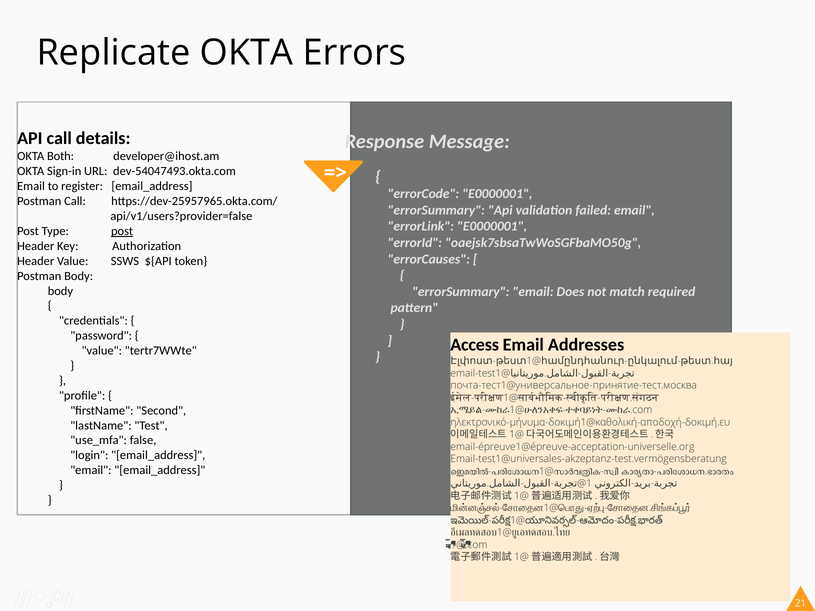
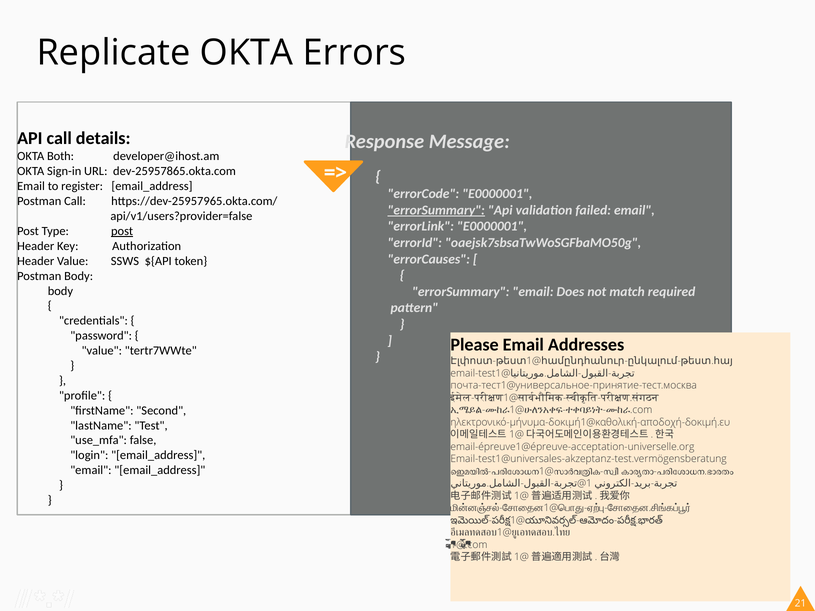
dev-54047493.okta.com: dev-54047493.okta.com -> dev-25957865.okta.com (174, 171)
errorSummary underline: none -> present (436, 210)
Access: Access -> Please (475, 345)
